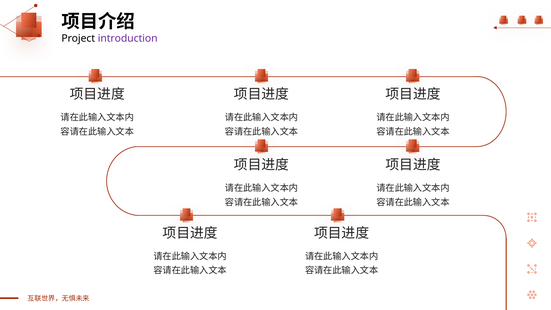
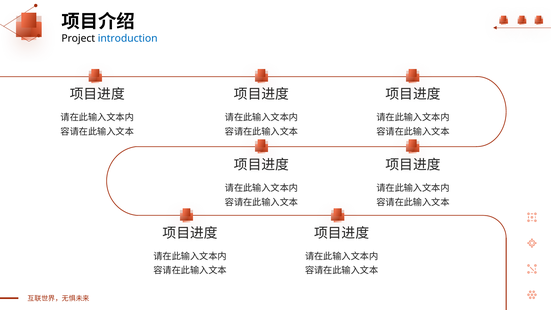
introduction colour: purple -> blue (128, 38)
